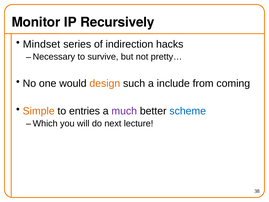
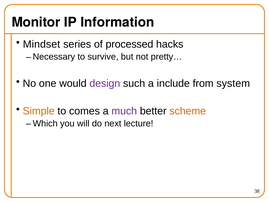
Recursively: Recursively -> Information (117, 22)
indirection: indirection -> processed (129, 44)
design colour: orange -> purple (105, 83)
coming: coming -> system (233, 83)
entries: entries -> comes (84, 111)
scheme colour: blue -> orange (188, 111)
